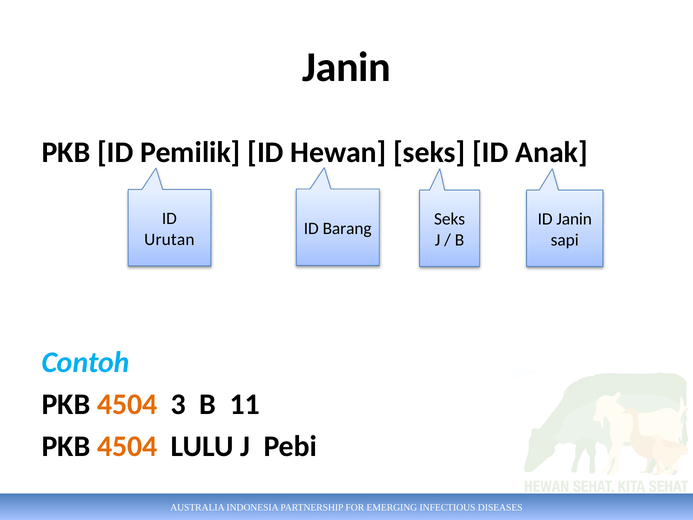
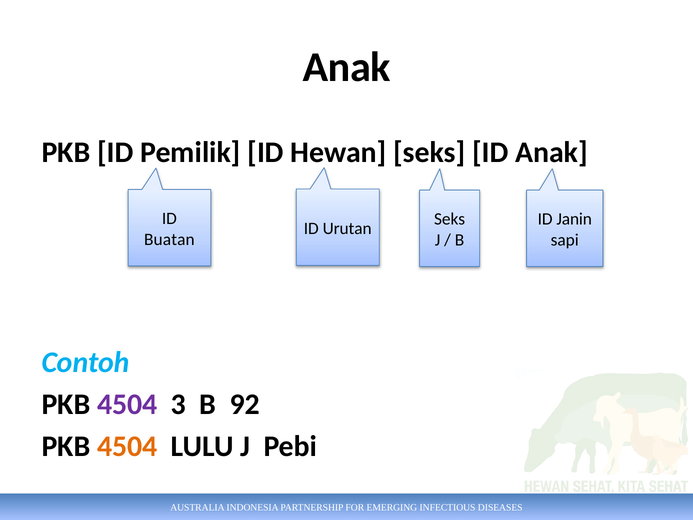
Janin: Janin -> Anak (347, 67)
Barang: Barang -> Urutan (347, 228)
Urutan: Urutan -> Buatan (169, 239)
4504 colour: orange -> purple (127, 404)
11: 11 -> 92 (245, 404)
